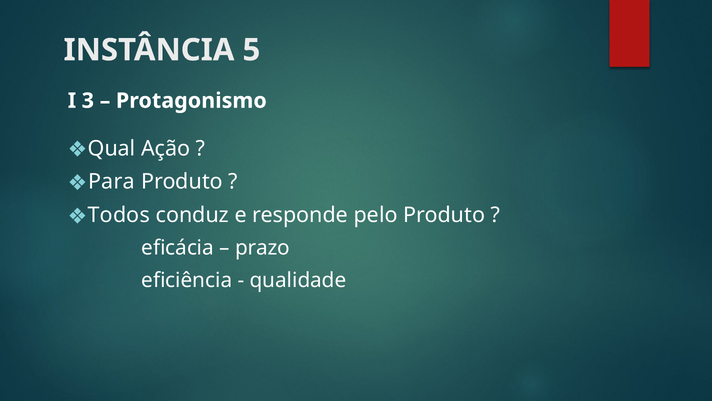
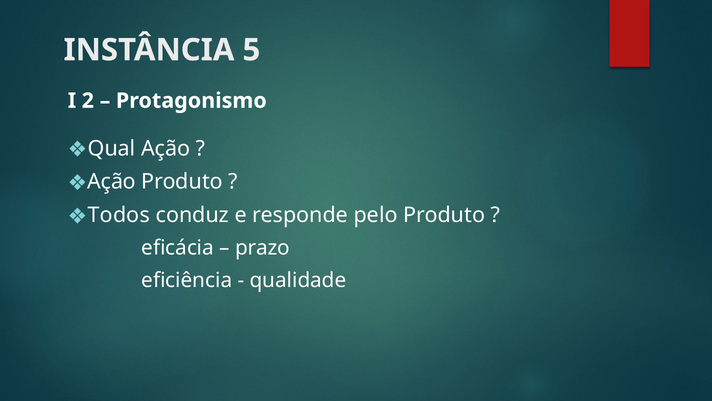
3: 3 -> 2 (88, 101)
Para: Para -> Ação (112, 182)
